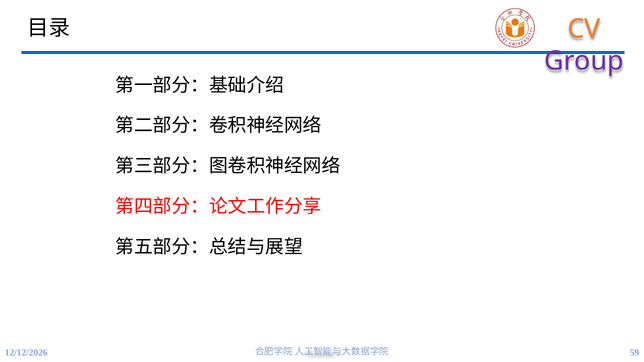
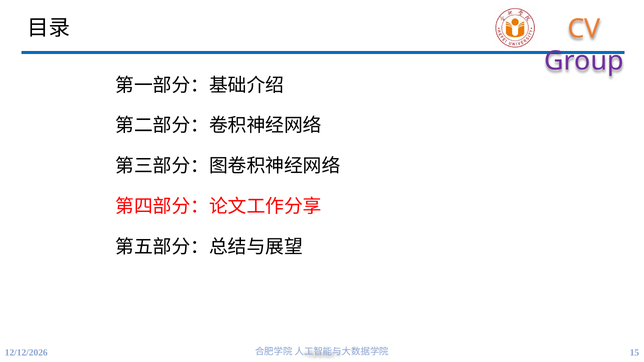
59: 59 -> 15 (634, 353)
